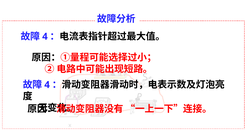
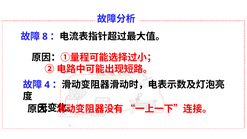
4: 4 -> 8 (45, 36)
